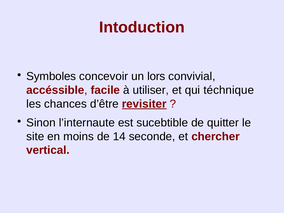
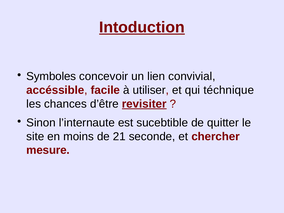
Intoduction underline: none -> present (142, 27)
lors: lors -> lien (156, 76)
14: 14 -> 21 (119, 136)
vertical: vertical -> mesure (48, 150)
